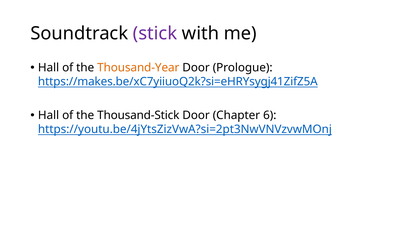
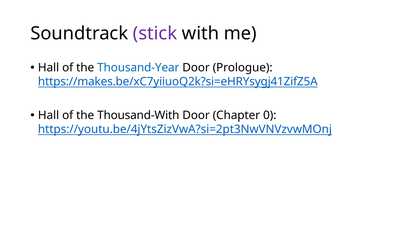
Thousand-Year colour: orange -> blue (138, 68)
Thousand-Stick: Thousand-Stick -> Thousand-With (138, 115)
6: 6 -> 0 (270, 115)
